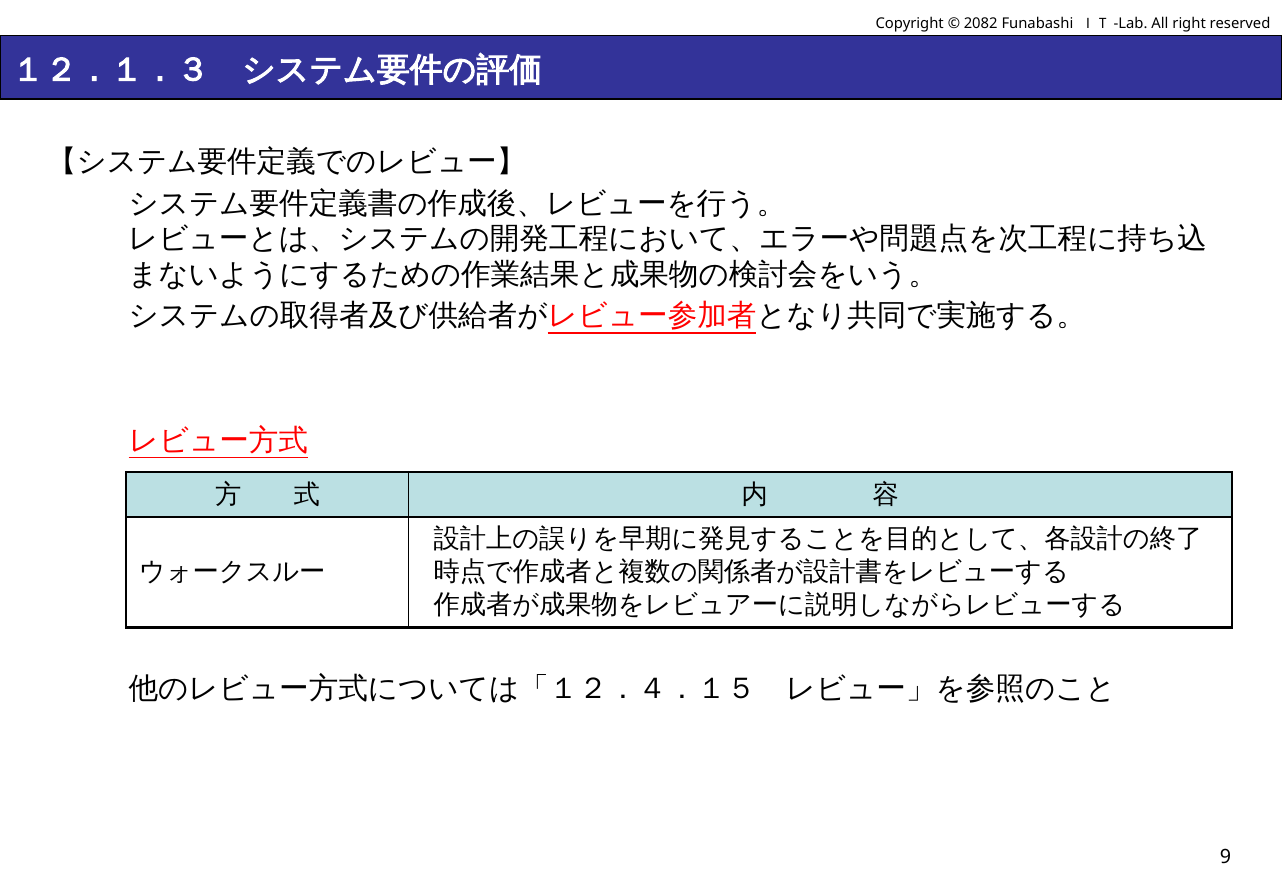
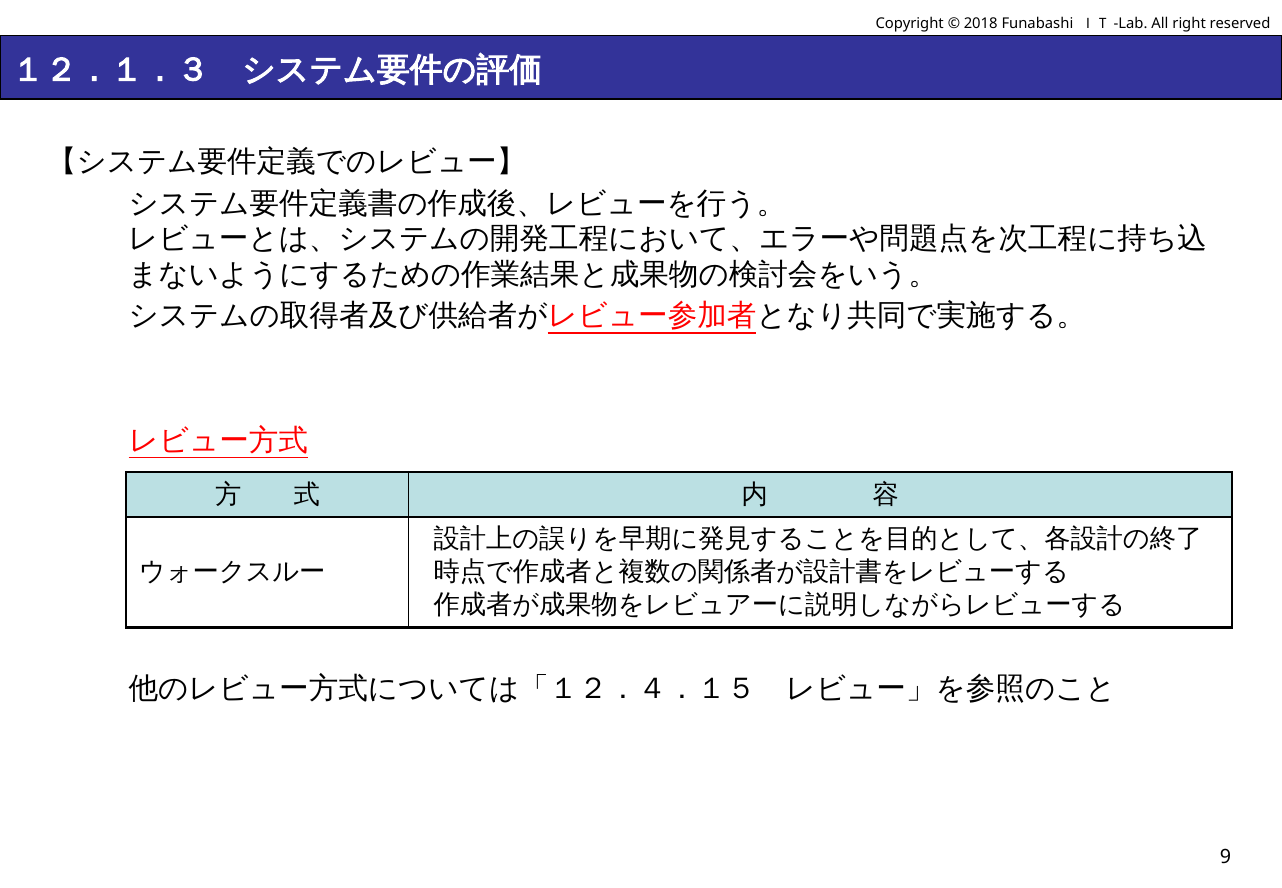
2082: 2082 -> 2018 (981, 24)
